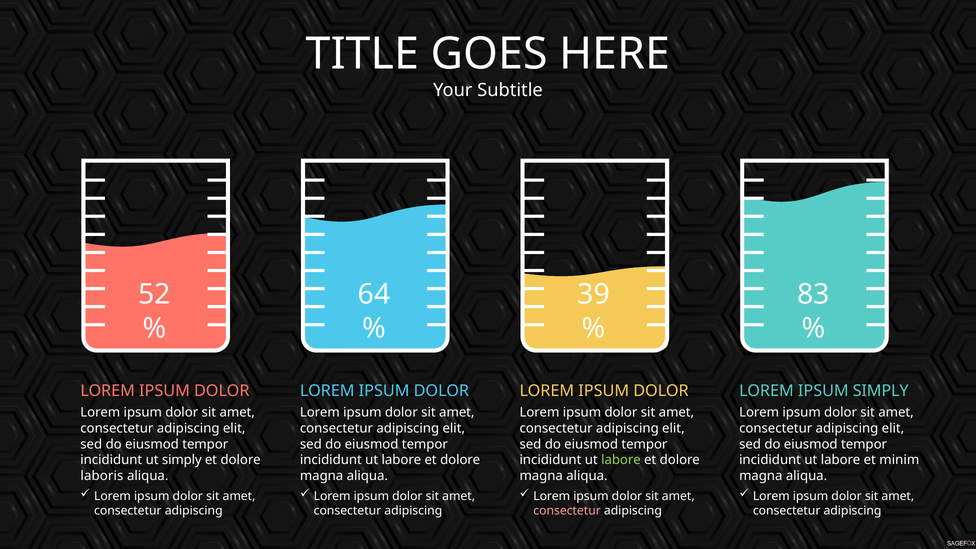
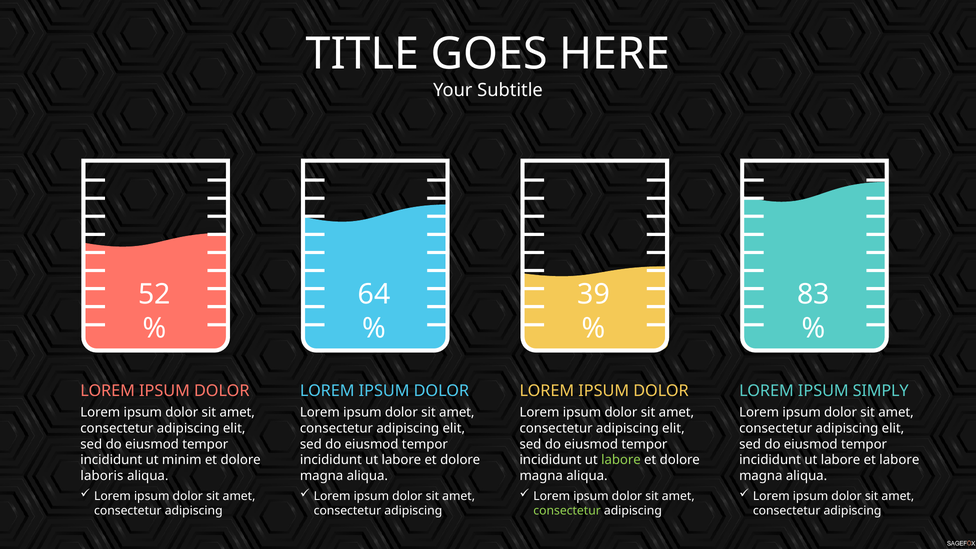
ut simply: simply -> minim (182, 460)
et minim: minim -> labore (899, 460)
consectetur colour: pink -> light green (567, 511)
